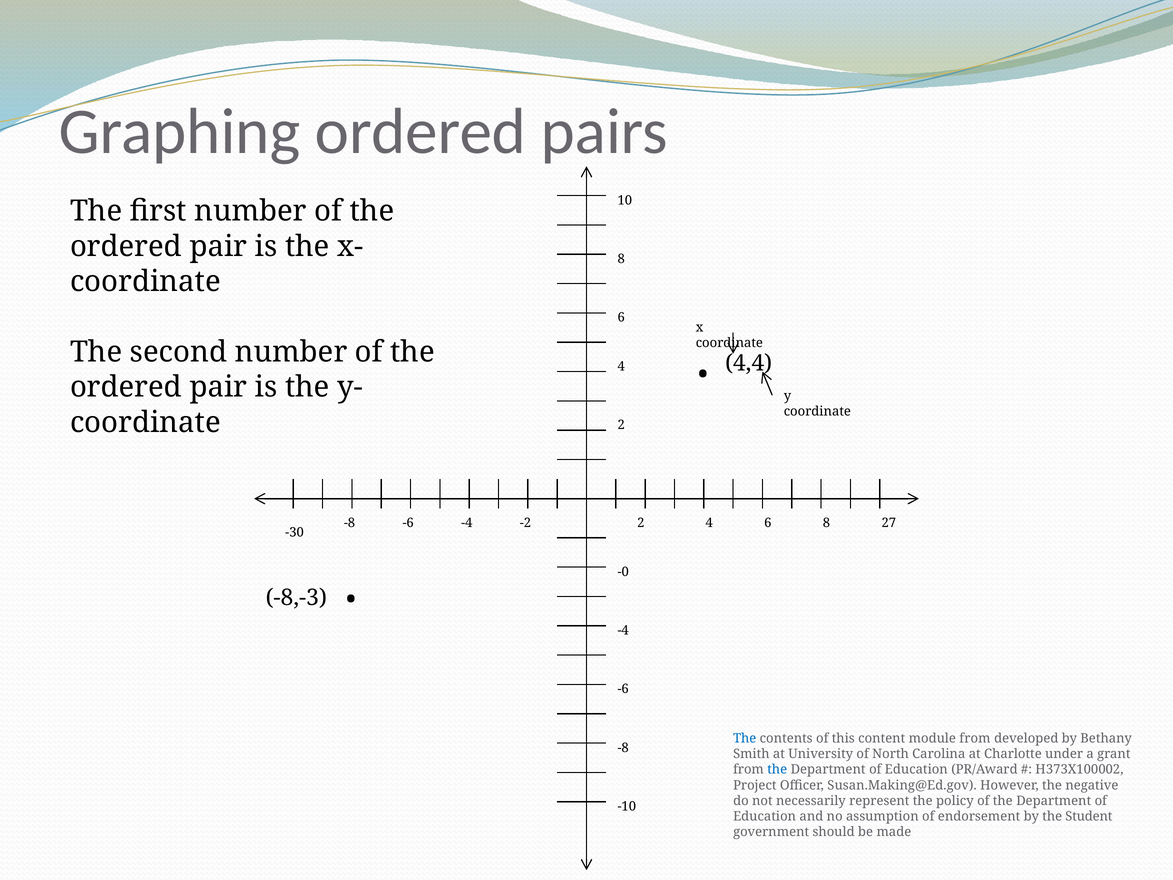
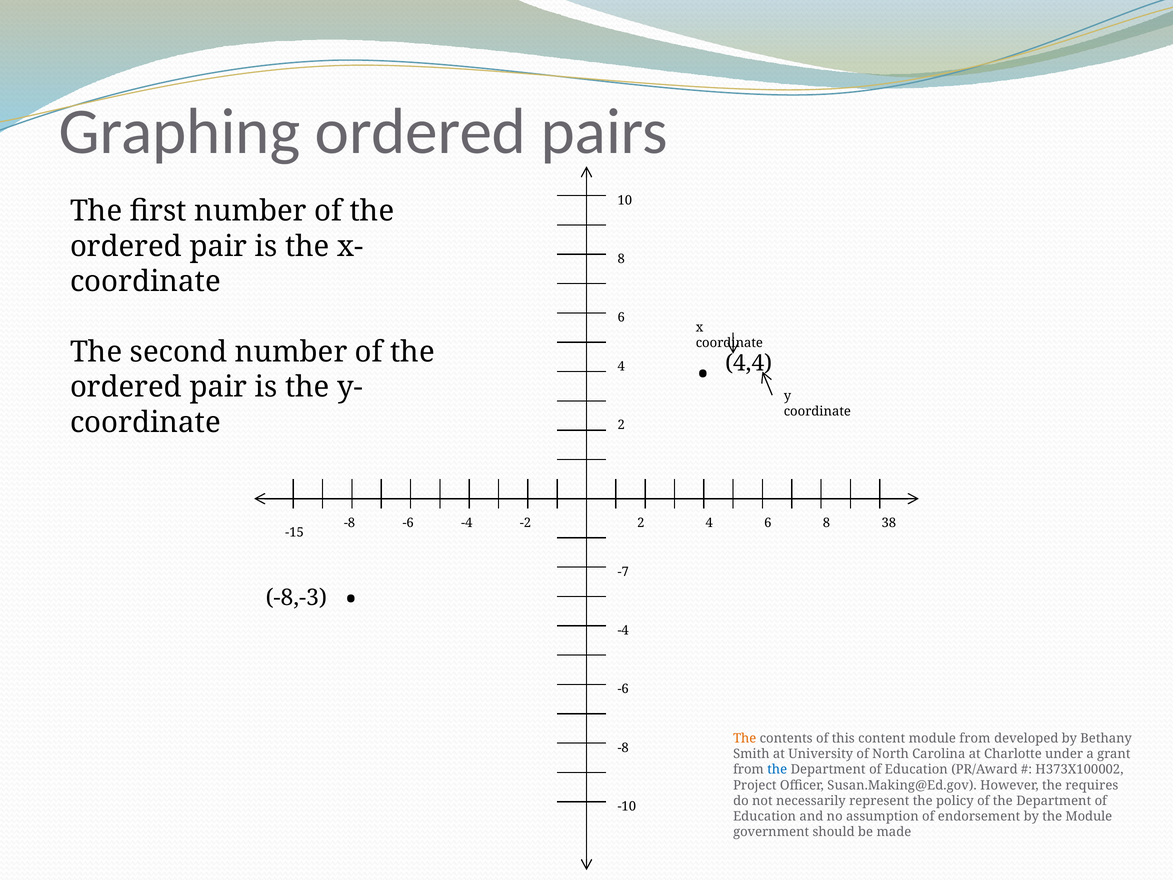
27: 27 -> 38 (889, 523)
-30: -30 -> -15 (295, 533)
-0: -0 -> -7 (623, 572)
The colour: blue -> orange (745, 738)
negative: negative -> requires (1092, 785)
the Student: Student -> Module (1089, 816)
